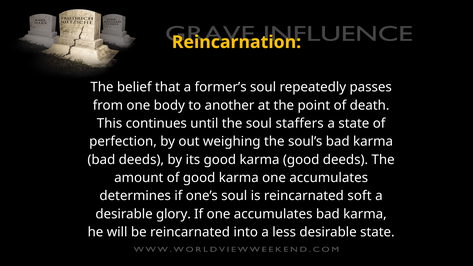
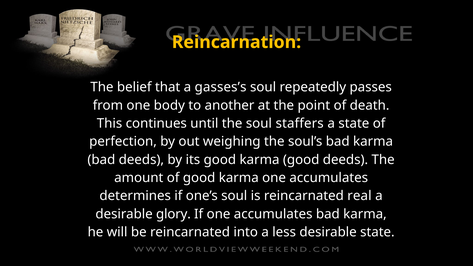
former’s: former’s -> gasses’s (221, 87)
soft: soft -> real (359, 196)
